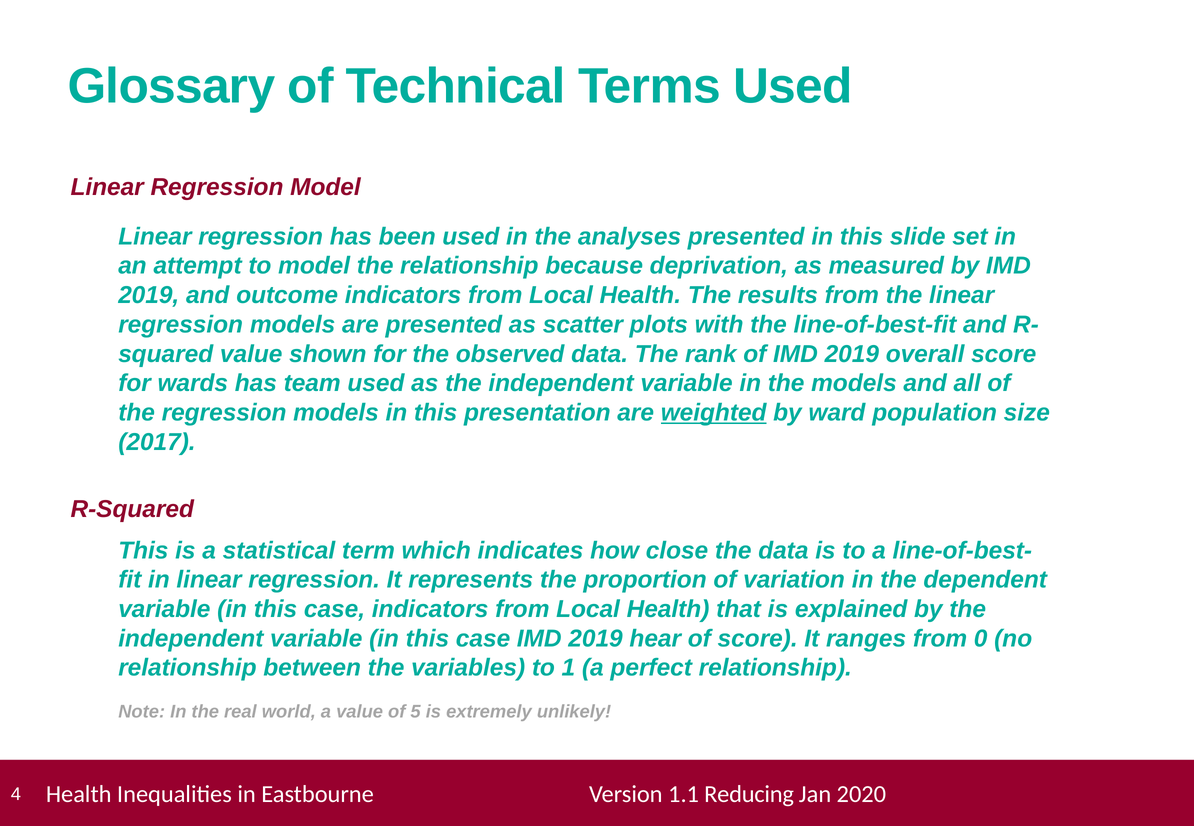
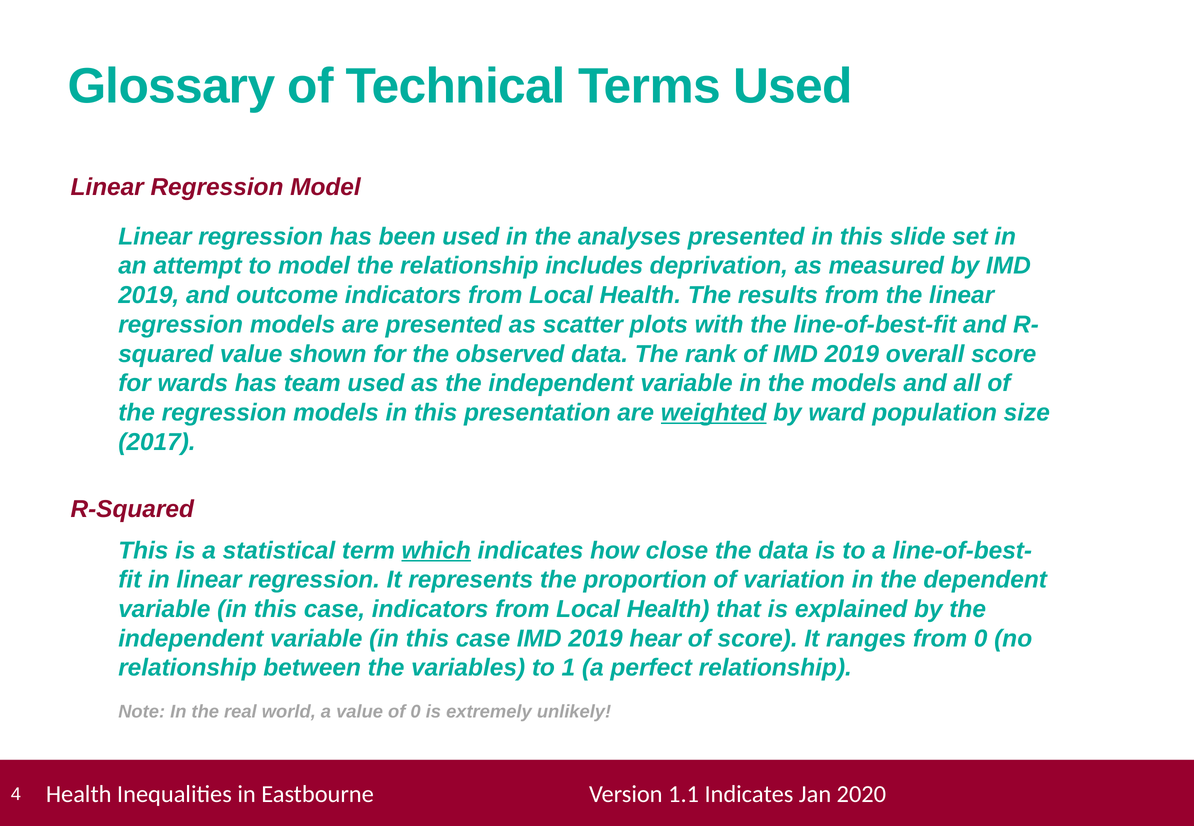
because: because -> includes (594, 266)
which underline: none -> present (436, 551)
of 5: 5 -> 0 (416, 712)
1.1 Reducing: Reducing -> Indicates (749, 795)
